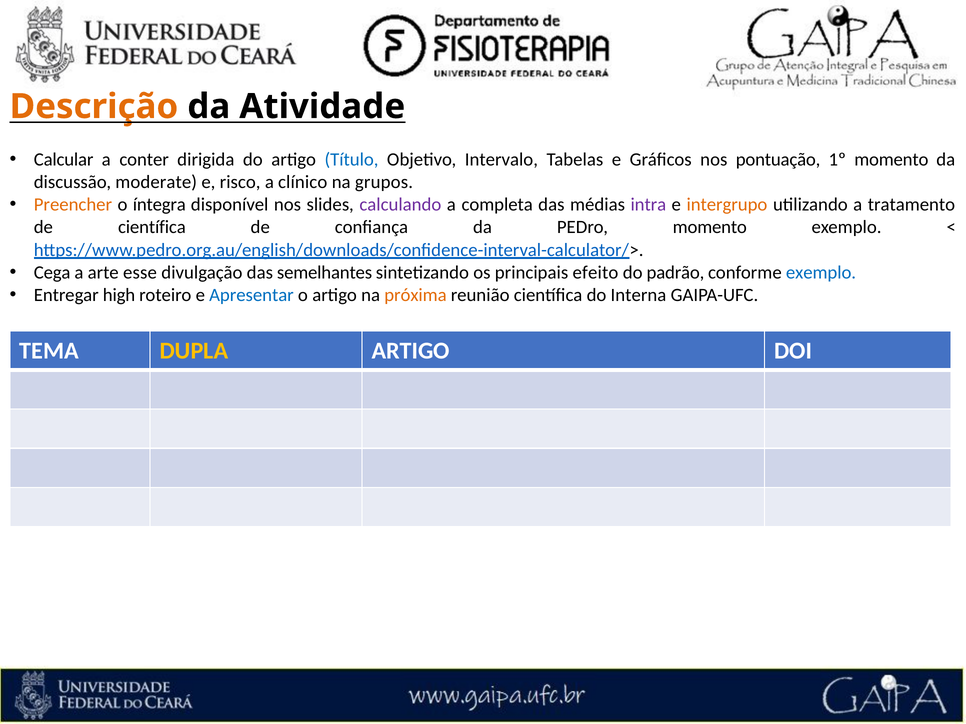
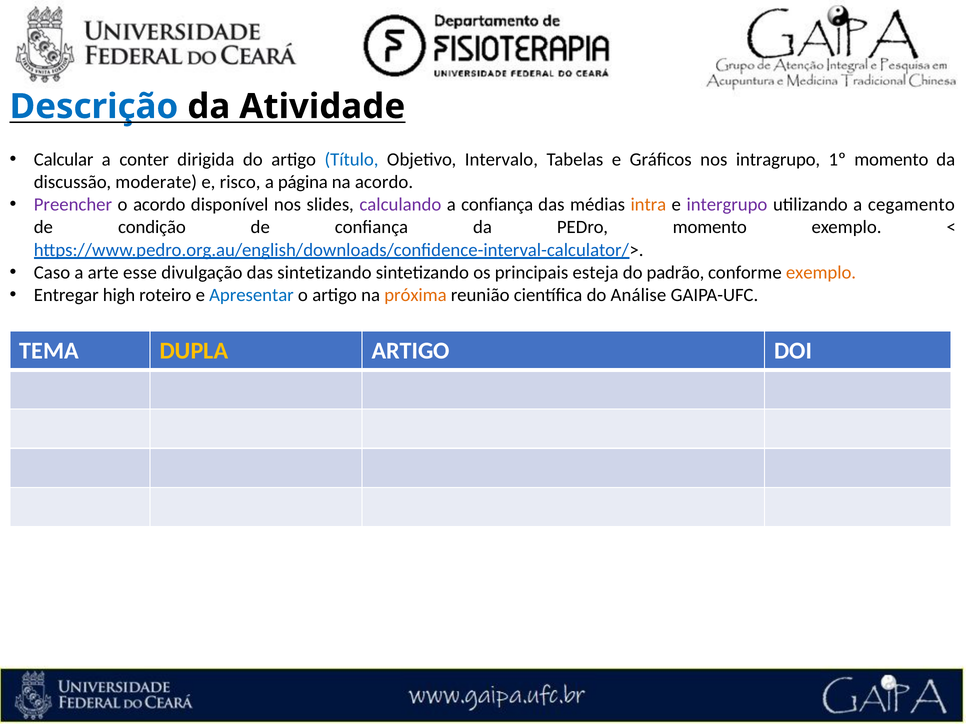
Descrição colour: orange -> blue (94, 107)
pontuação: pontuação -> intragrupo (778, 160)
clínico: clínico -> página (303, 182)
na grupos: grupos -> acordo (384, 182)
Preencher colour: orange -> purple (73, 205)
o íntegra: íntegra -> acordo (159, 205)
a completa: completa -> confiança (497, 205)
intra colour: purple -> orange (648, 205)
intergrupo colour: orange -> purple (727, 205)
tratamento: tratamento -> cegamento (911, 205)
de científica: científica -> condição (152, 227)
Cega: Cega -> Caso (52, 273)
das semelhantes: semelhantes -> sintetizando (324, 273)
efeito: efeito -> esteja (596, 273)
exemplo colour: blue -> orange (821, 273)
Interna: Interna -> Análise (638, 295)
